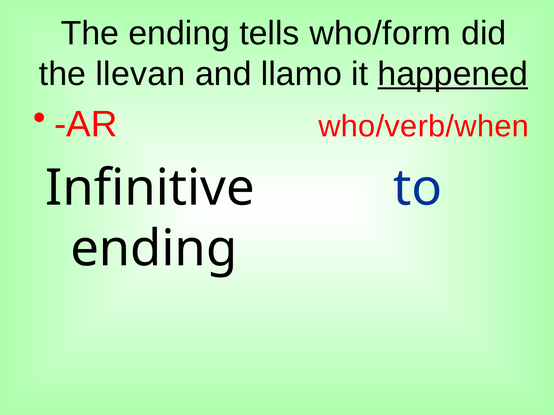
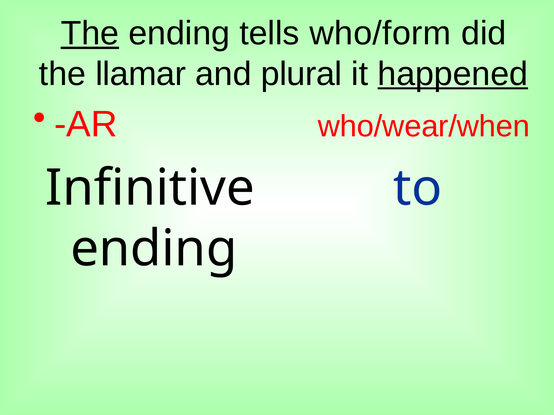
The underline: none -> present (90, 33)
llevan: llevan -> llamar (141, 74)
llamo: llamo -> plural (302, 74)
who/verb/when: who/verb/when -> who/wear/when (424, 126)
